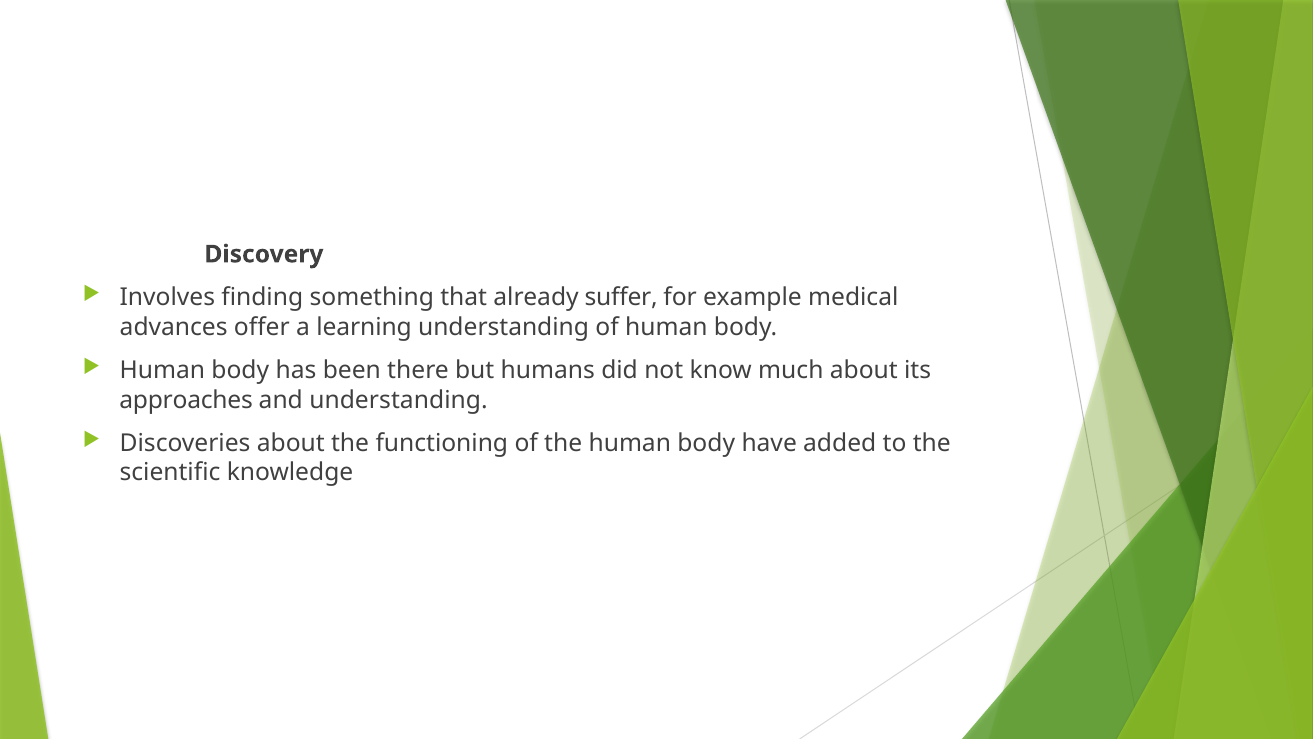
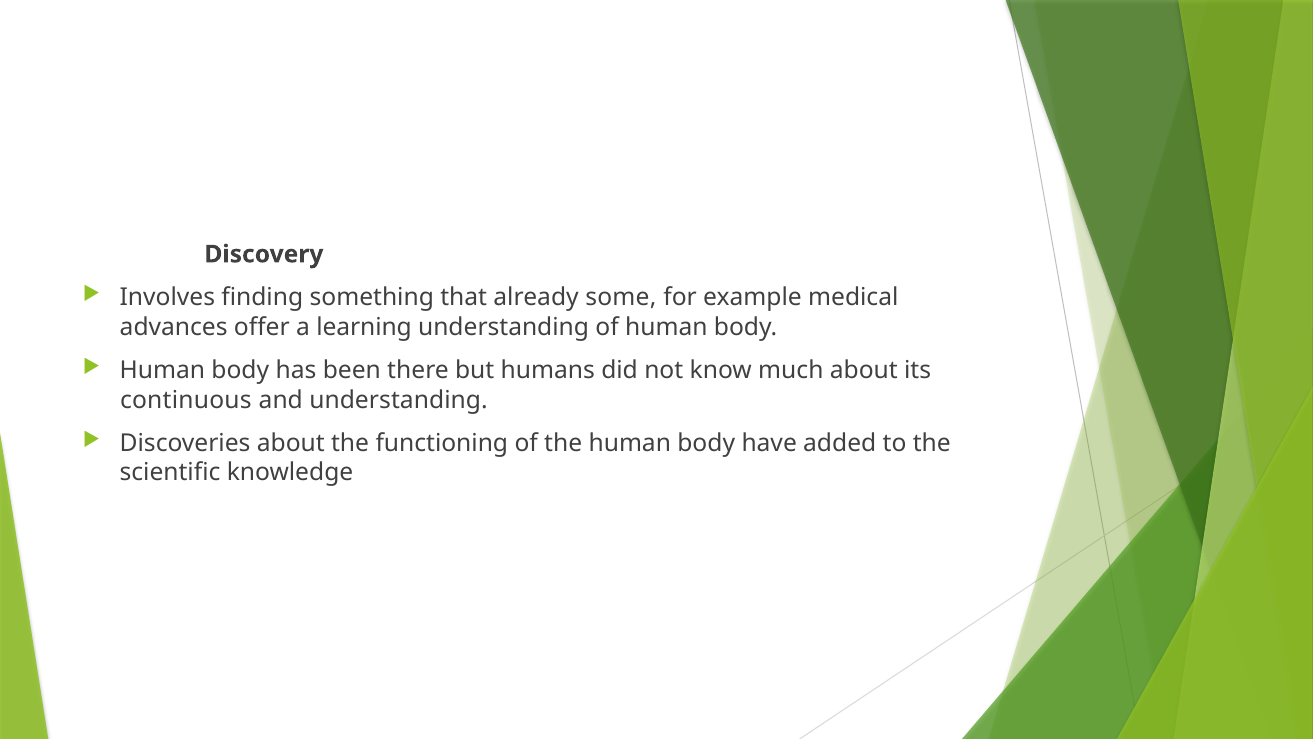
suffer: suffer -> some (621, 297)
approaches: approaches -> continuous (186, 400)
